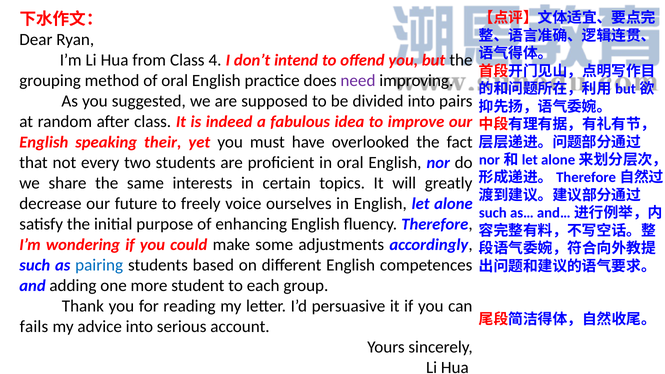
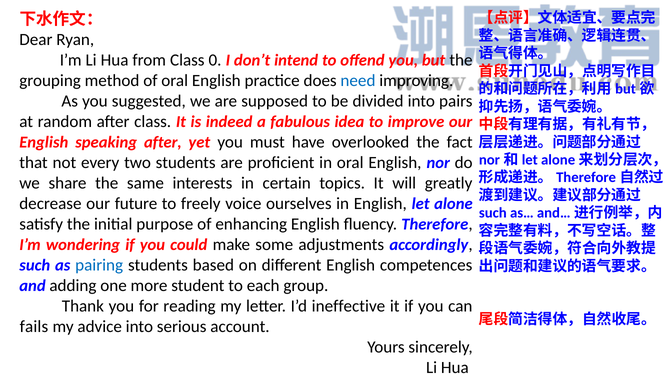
4: 4 -> 0 (215, 60)
need colour: purple -> blue (358, 80)
speaking their: their -> after (163, 142)
persuasive: persuasive -> ineffective (348, 306)
